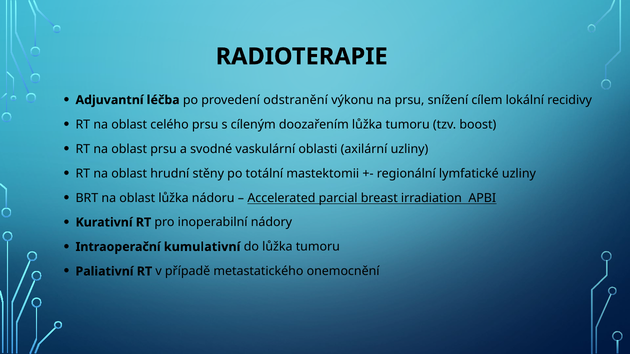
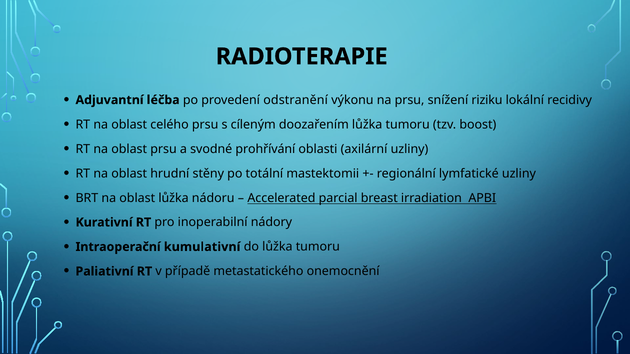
cílem: cílem -> riziku (487, 100)
vaskulární: vaskulární -> prohřívání (265, 149)
